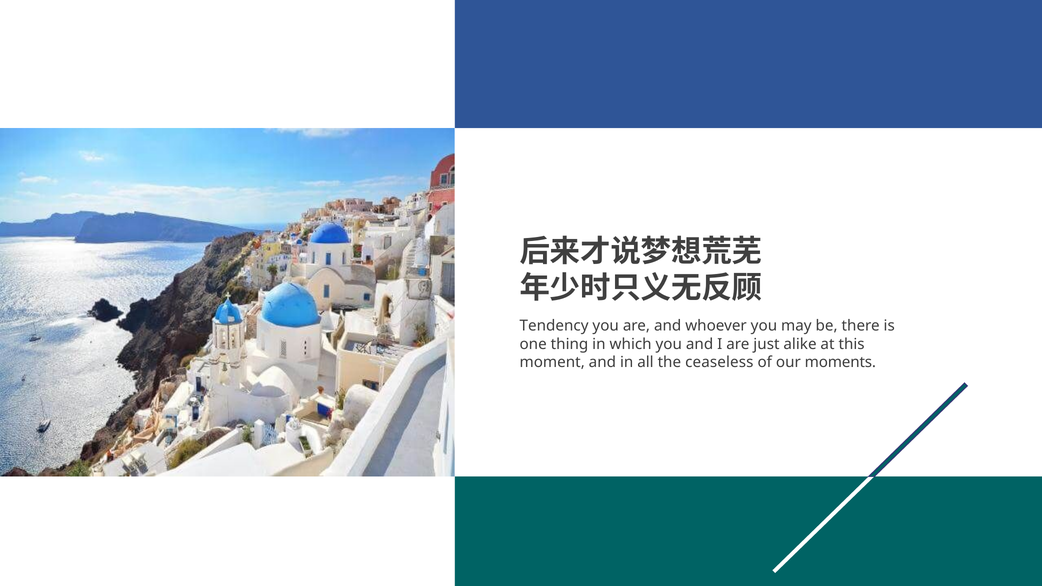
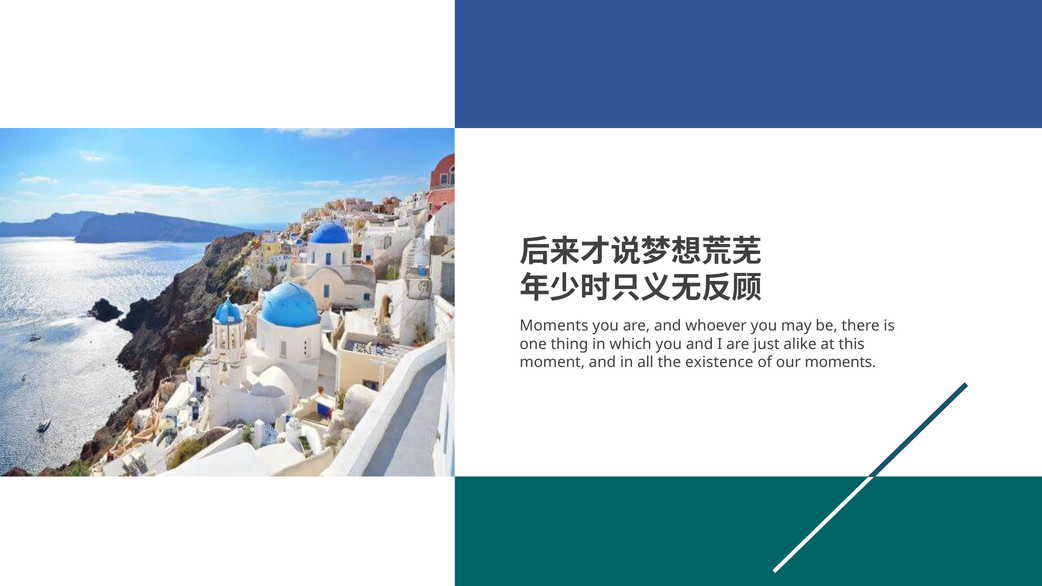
Tendency: Tendency -> Moments (554, 326)
ceaseless: ceaseless -> existence (719, 362)
